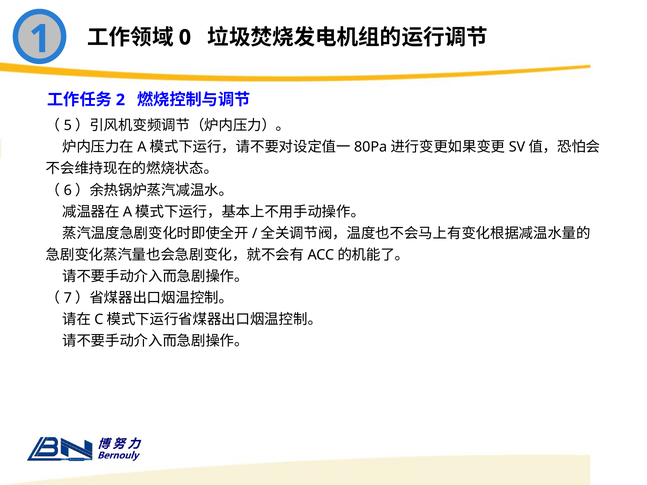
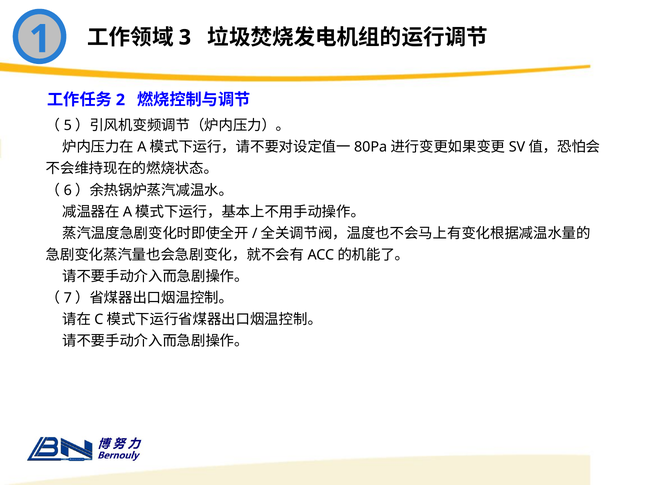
0: 0 -> 3 (185, 37)
